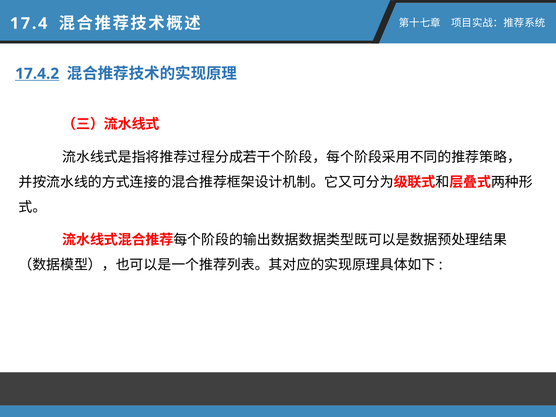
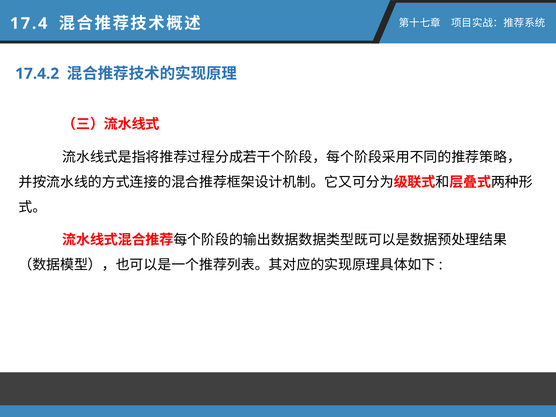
17.4.2 underline: present -> none (37, 74)
